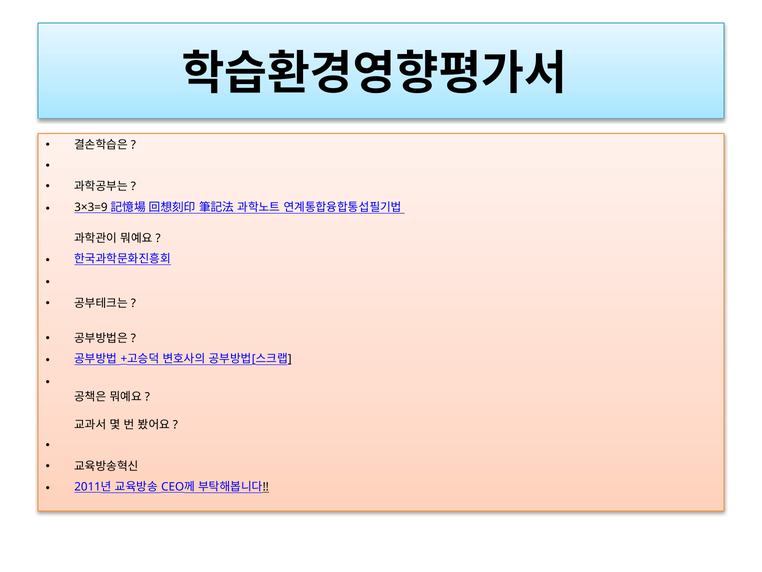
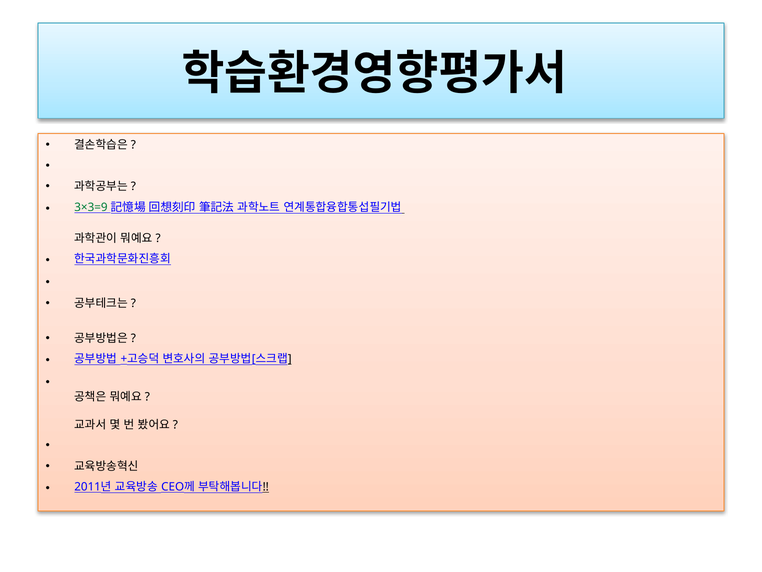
3×3=9 colour: black -> green (91, 207)
